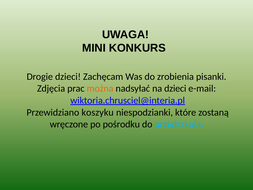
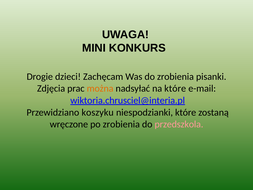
na dzieci: dzieci -> które (175, 88)
po pośrodku: pośrodku -> zrobienia (121, 124)
przedszkola colour: light blue -> pink (179, 124)
